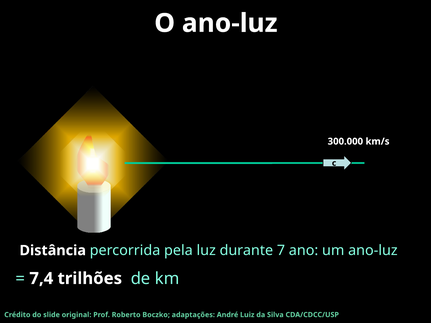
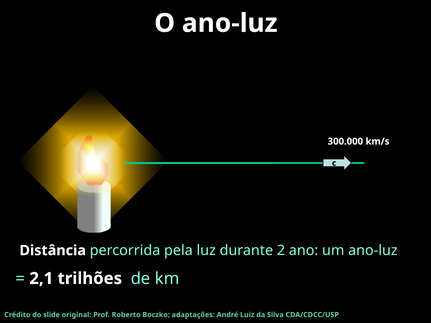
7: 7 -> 2 (281, 251)
7,4: 7,4 -> 2,1 (41, 279)
